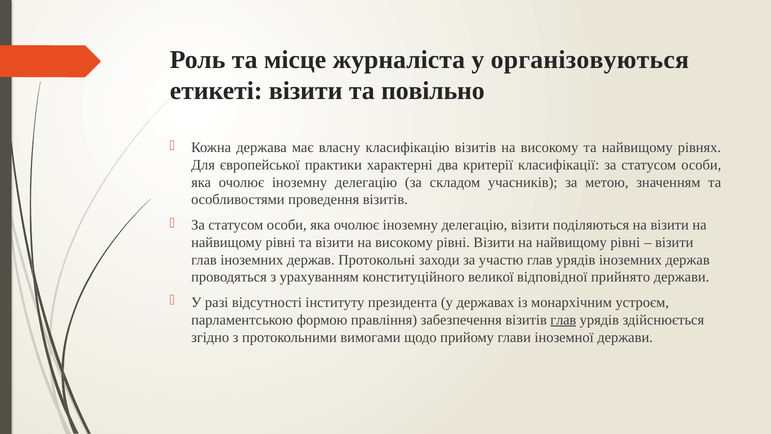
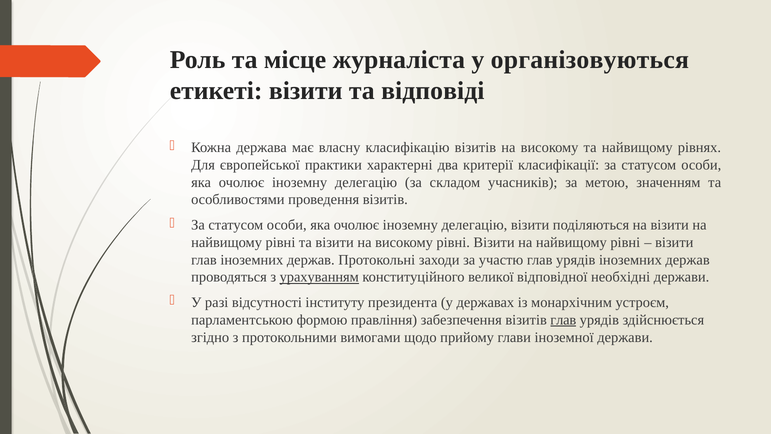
повільно: повільно -> відповіді (433, 90)
урахуванням underline: none -> present (319, 277)
прийнято: прийнято -> необхідні (621, 277)
